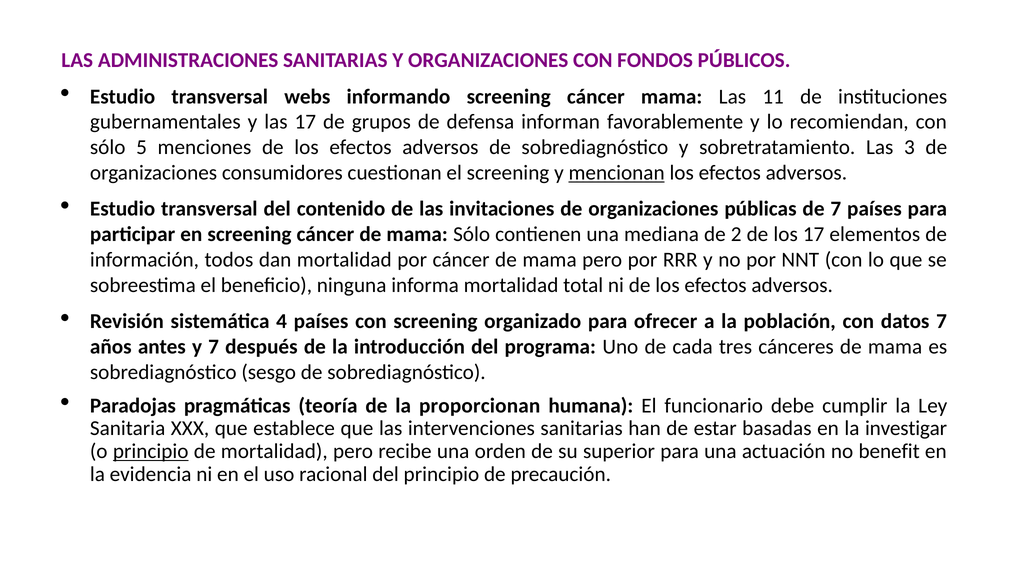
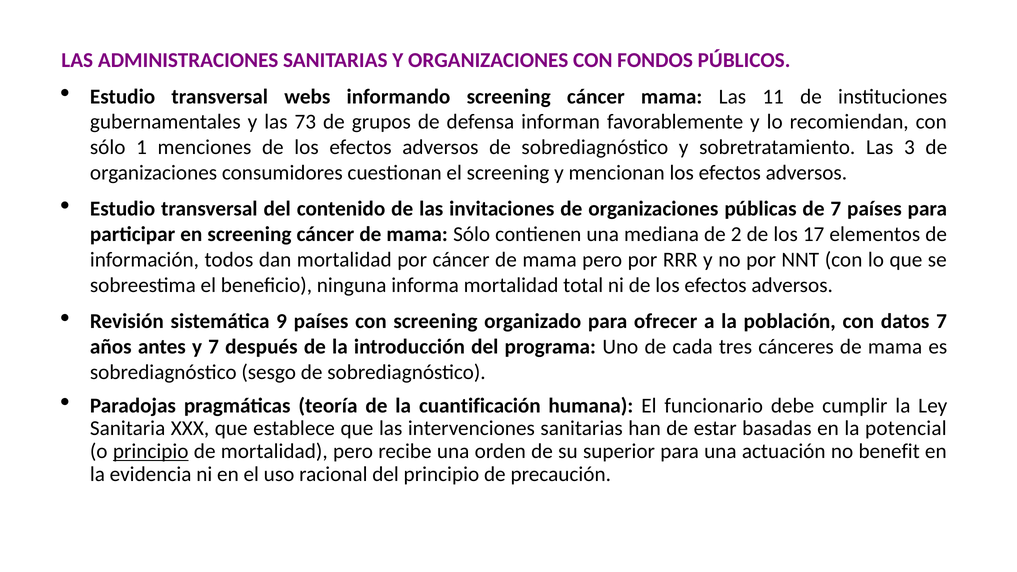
las 17: 17 -> 73 (305, 122)
5: 5 -> 1 (142, 147)
mencionan underline: present -> none (617, 173)
4: 4 -> 9 (282, 321)
proporcionan: proporcionan -> cuantificación (480, 406)
investigar: investigar -> potencial (906, 428)
